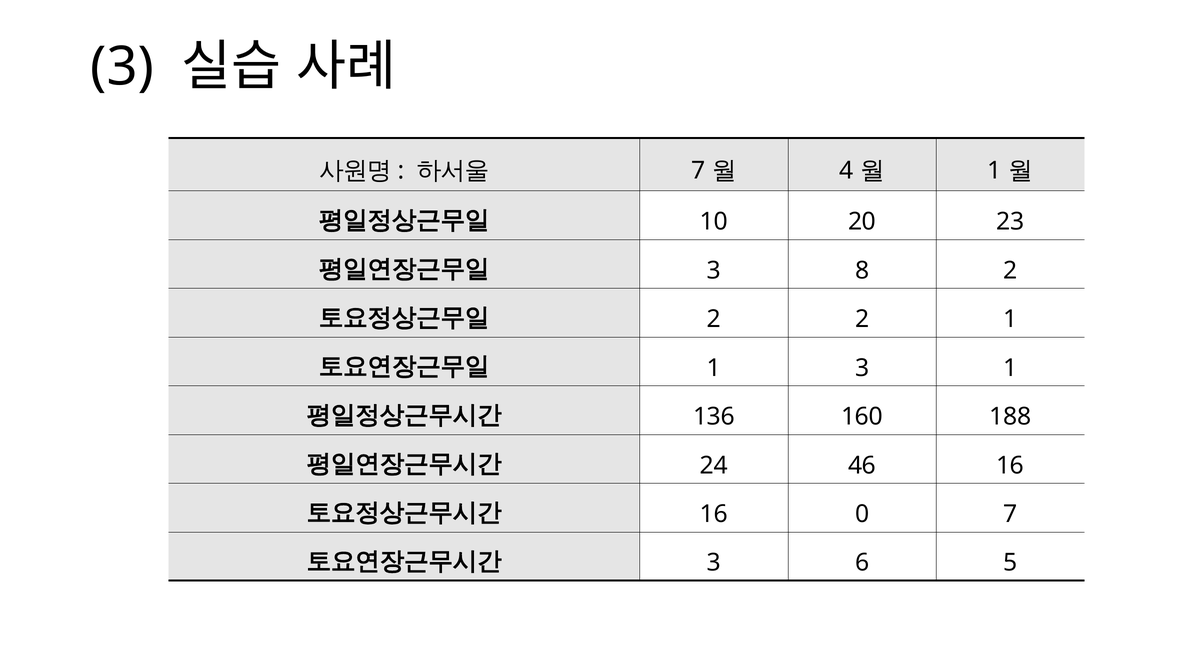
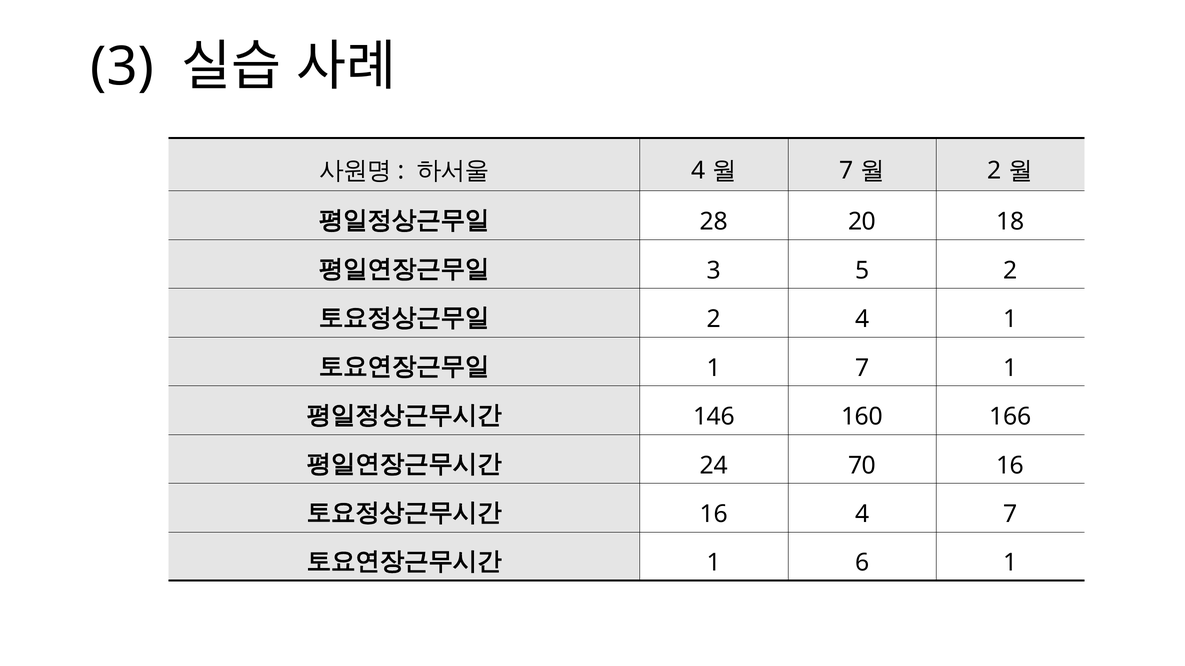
7: 7 -> 4 (698, 171)
4: 4 -> 7 (846, 171)
1: 1 -> 2 (994, 171)
10: 10 -> 28 (714, 222)
23: 23 -> 18 (1010, 222)
8: 8 -> 5 (862, 271)
2 2: 2 -> 4 (862, 319)
1 3: 3 -> 7 (862, 368)
136: 136 -> 146 (714, 417)
188: 188 -> 166 (1010, 417)
46: 46 -> 70 (862, 466)
16 0: 0 -> 4 (862, 515)
3: 3 -> 1 (714, 563)
6 5: 5 -> 1 (1010, 563)
